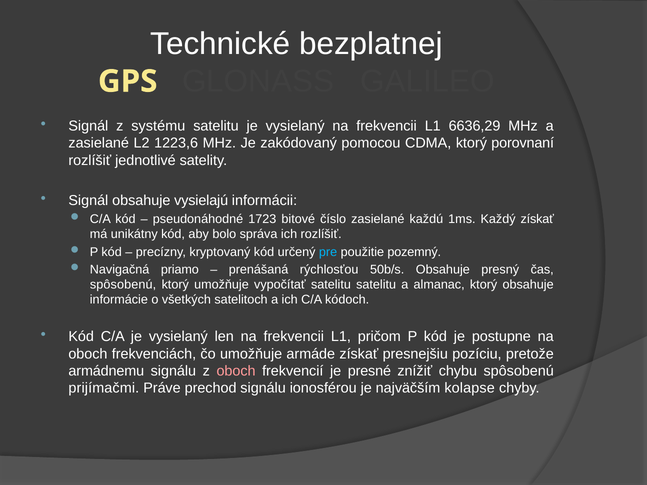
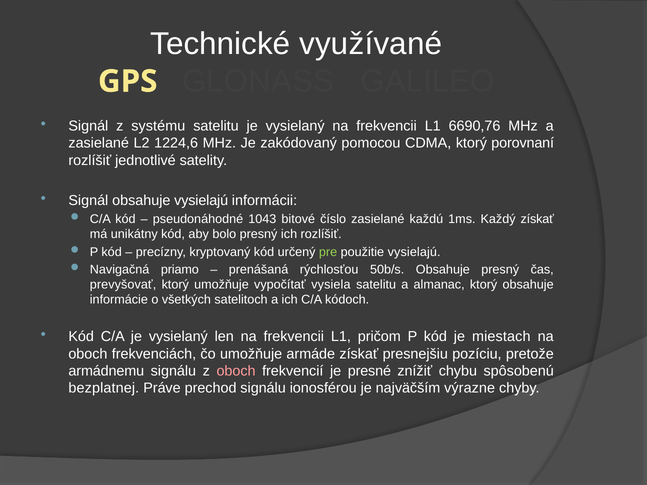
bezplatnej: bezplatnej -> využívané (371, 44)
6636,29: 6636,29 -> 6690,76 (475, 126)
1223,6: 1223,6 -> 1224,6 (176, 143)
1723: 1723 -> 1043 (262, 219)
bolo správa: správa -> presný (259, 234)
pre colour: light blue -> light green (328, 252)
použitie pozemný: pozemný -> vysielajú (414, 252)
spôsobenú: spôsobenú -> prevyšovať (123, 285)
vypočítať satelitu: satelitu -> vysiela (331, 285)
postupne: postupne -> miestach (501, 337)
prijímačmi: prijímačmi -> bezplatnej (104, 388)
kolapse: kolapse -> výrazne (470, 388)
